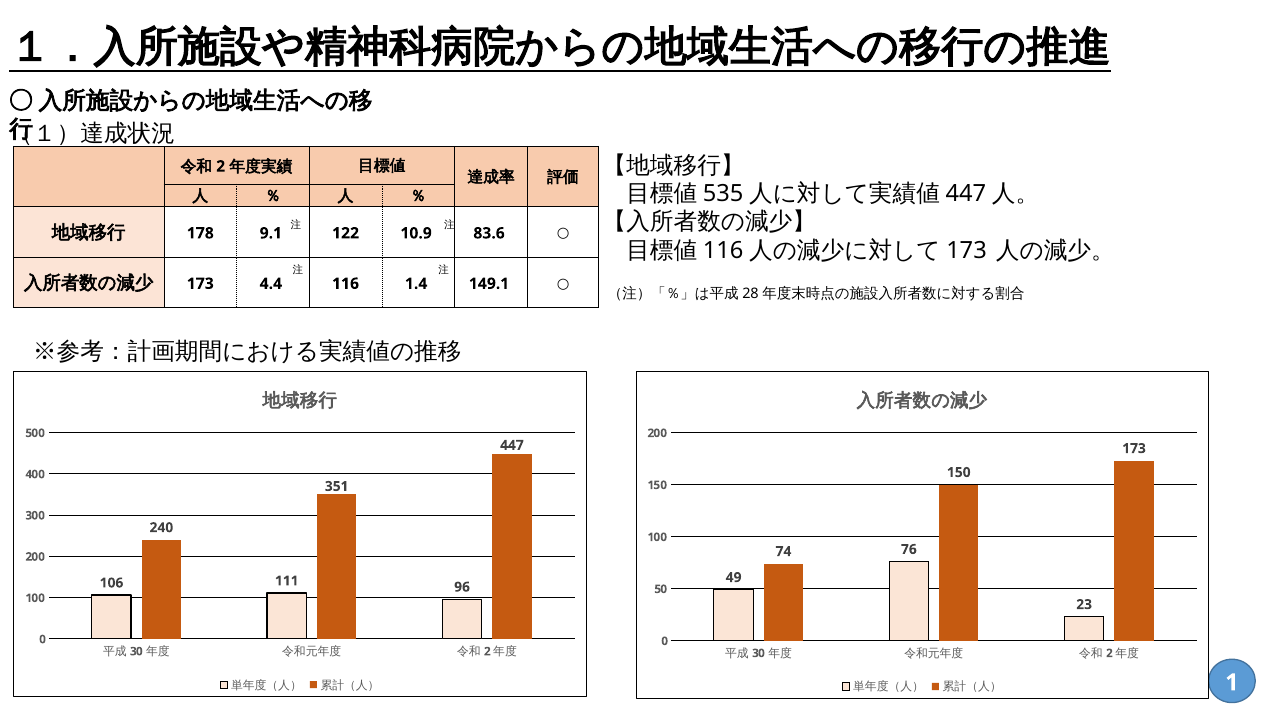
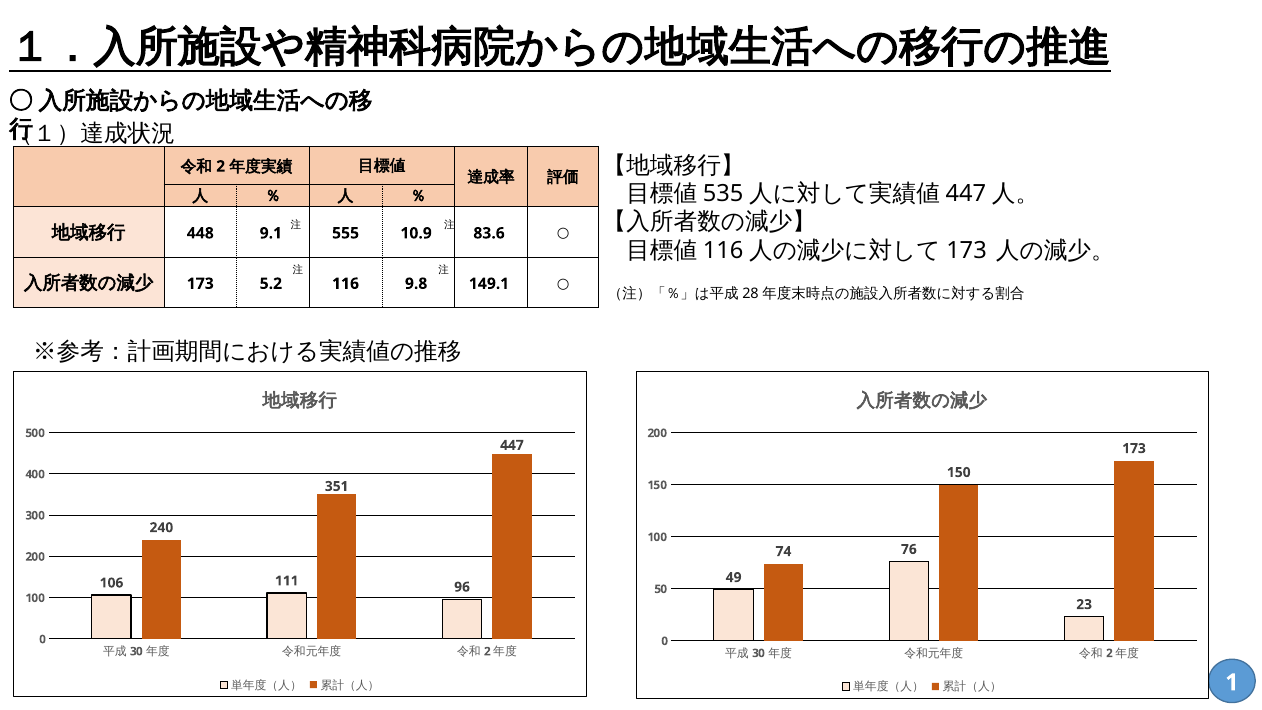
178: 178 -> 448 (200, 233)
122: 122 -> 555 (346, 233)
4.4: 4.4 -> 5.2 (271, 284)
1.4: 1.4 -> 9.8 (416, 284)
